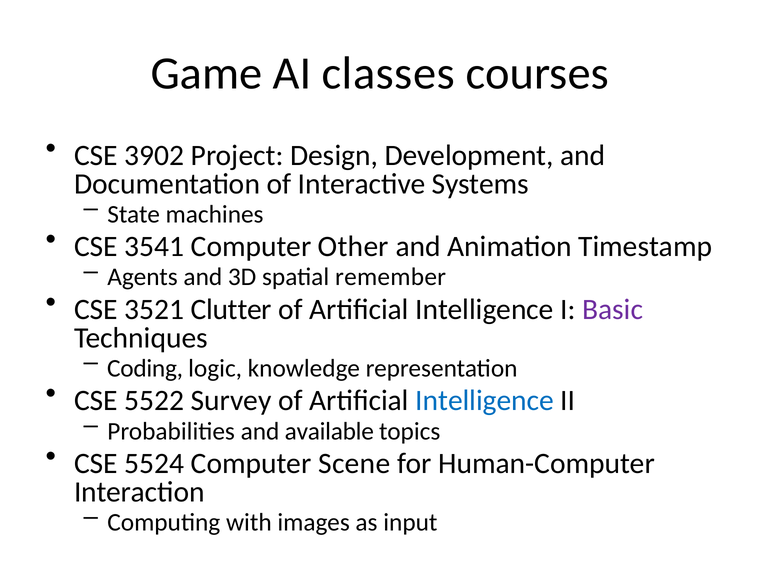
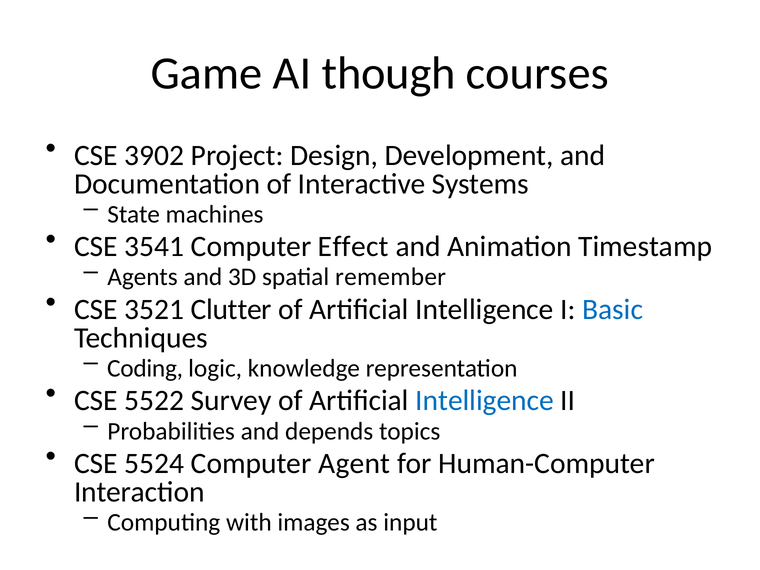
classes: classes -> though (389, 74)
Other: Other -> Effect (353, 247)
Basic colour: purple -> blue (613, 310)
available: available -> depends (329, 431)
Scene: Scene -> Agent (354, 464)
